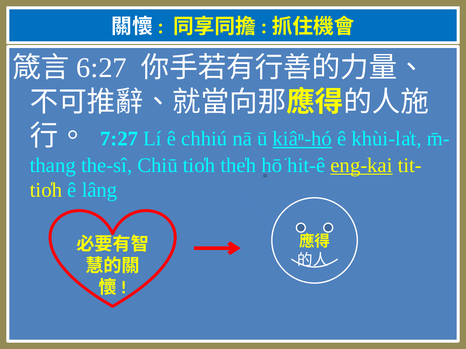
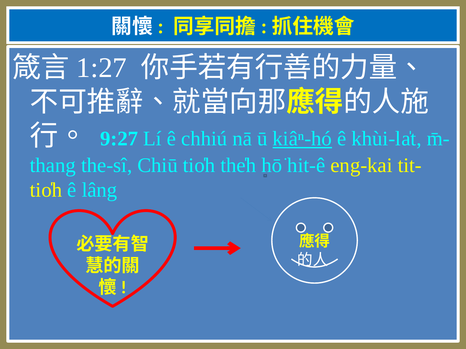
6:27: 6:27 -> 1:27 (102, 68)
7:27: 7:27 -> 9:27 (119, 139)
eng-kai underline: present -> none (362, 165)
